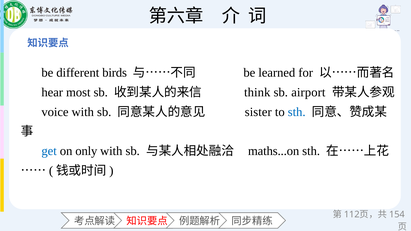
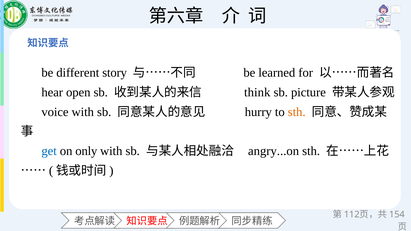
birds: birds -> story (115, 73)
most: most -> open (78, 92)
airport: airport -> picture (308, 92)
sister: sister -> hurry (258, 112)
sth colour: blue -> orange (297, 112)
maths...on: maths...on -> angry...on (274, 151)
